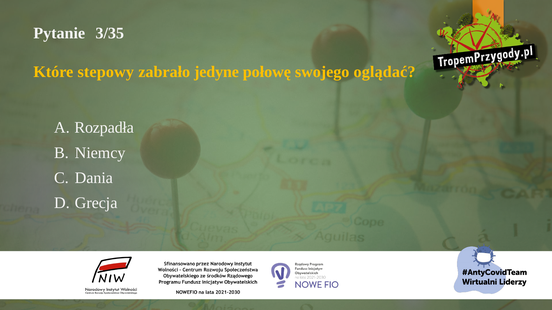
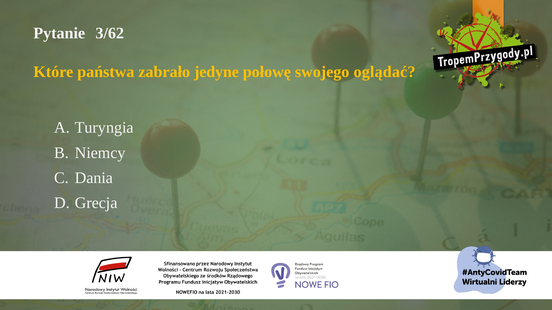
3/35: 3/35 -> 3/62 (110, 33)
stepowy: stepowy -> państwa (106, 72)
Rozpadła: Rozpadła -> Turyngia (104, 128)
